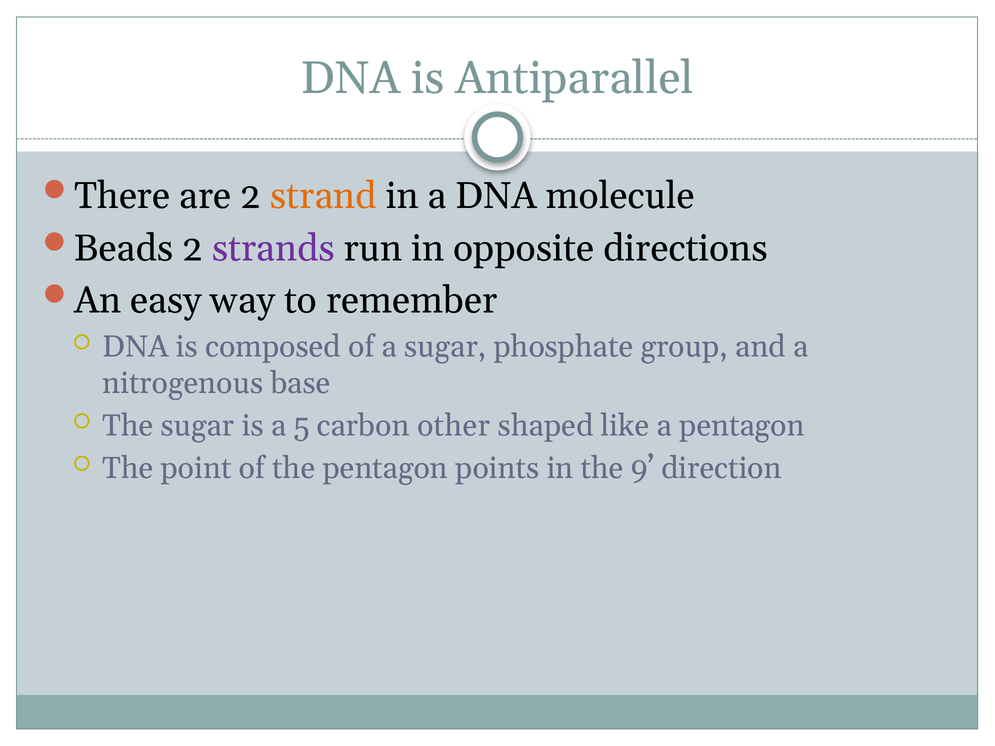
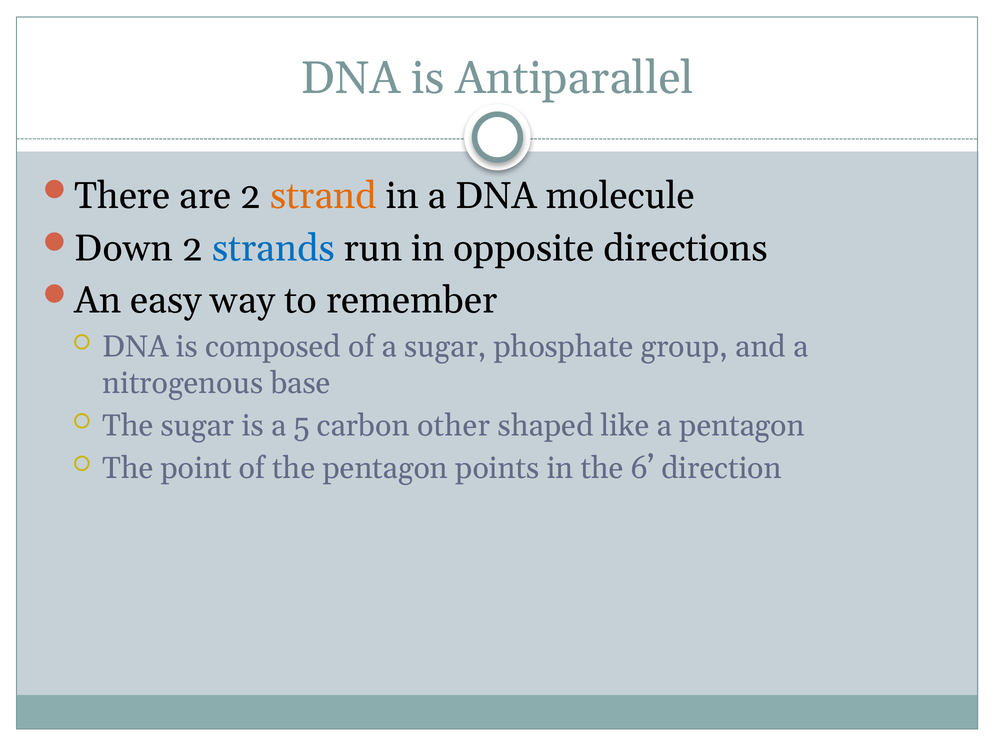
Beads: Beads -> Down (124, 248)
strands colour: purple -> blue (273, 248)
9: 9 -> 6 (642, 468)
